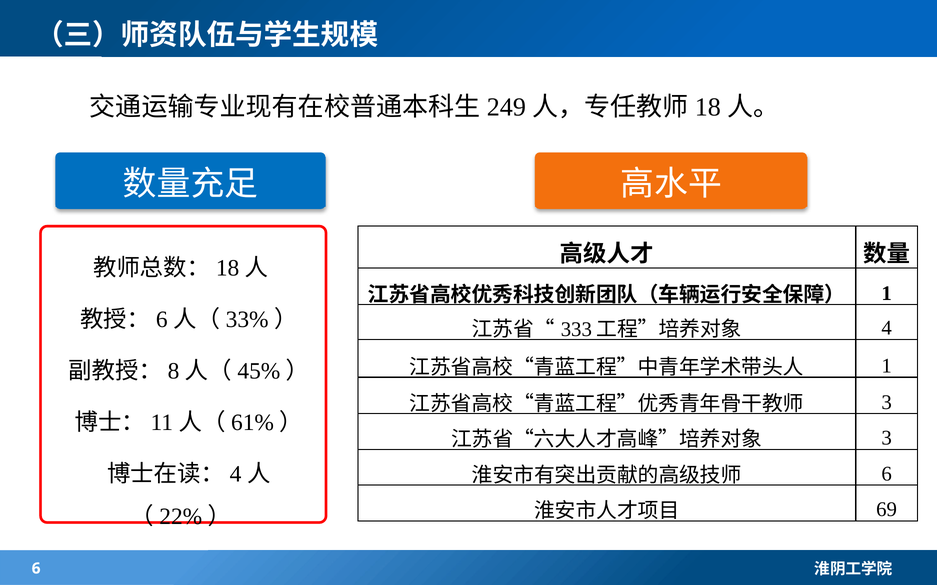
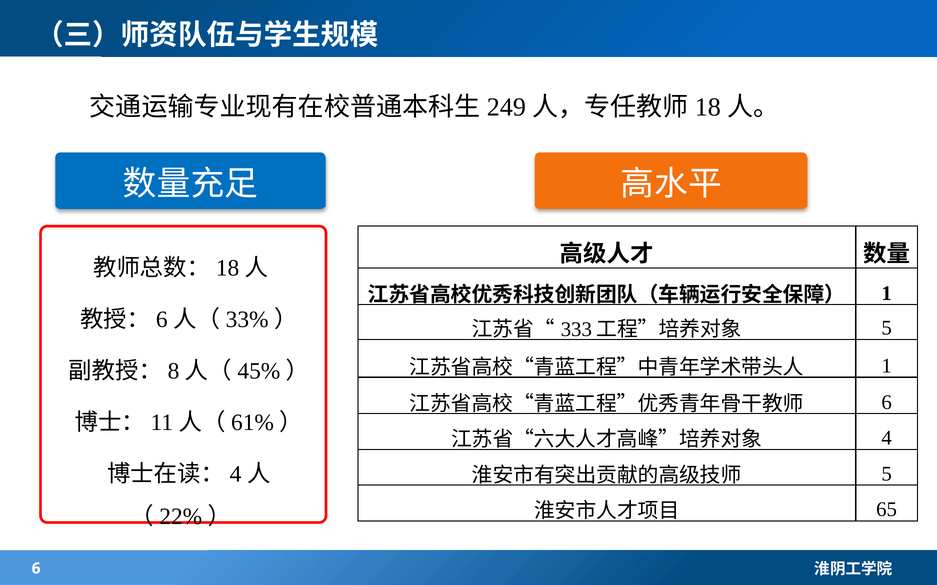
4: 4 -> 5 (887, 328)
3: 3 -> 6 (887, 403)
3: 3 -> 4 (887, 438)
6: 6 -> 5 (887, 474)
69: 69 -> 65 (887, 510)
